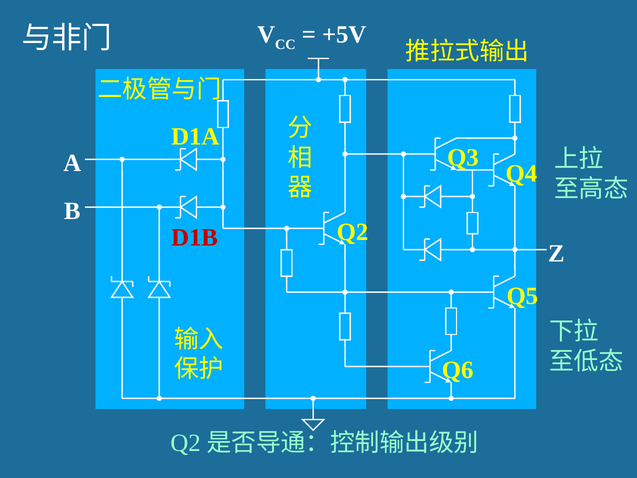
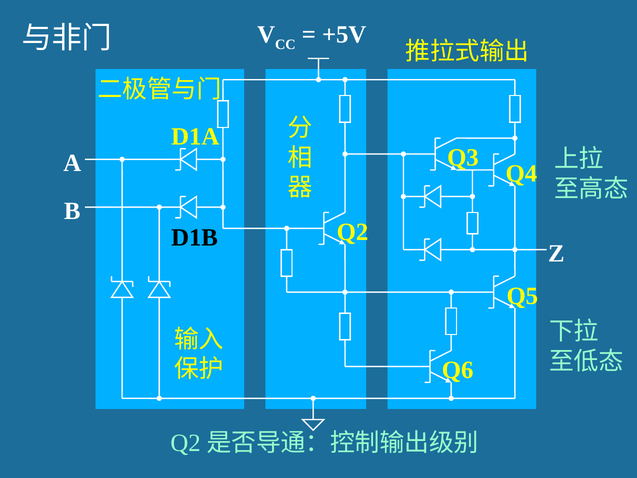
D1B colour: red -> black (195, 237)
